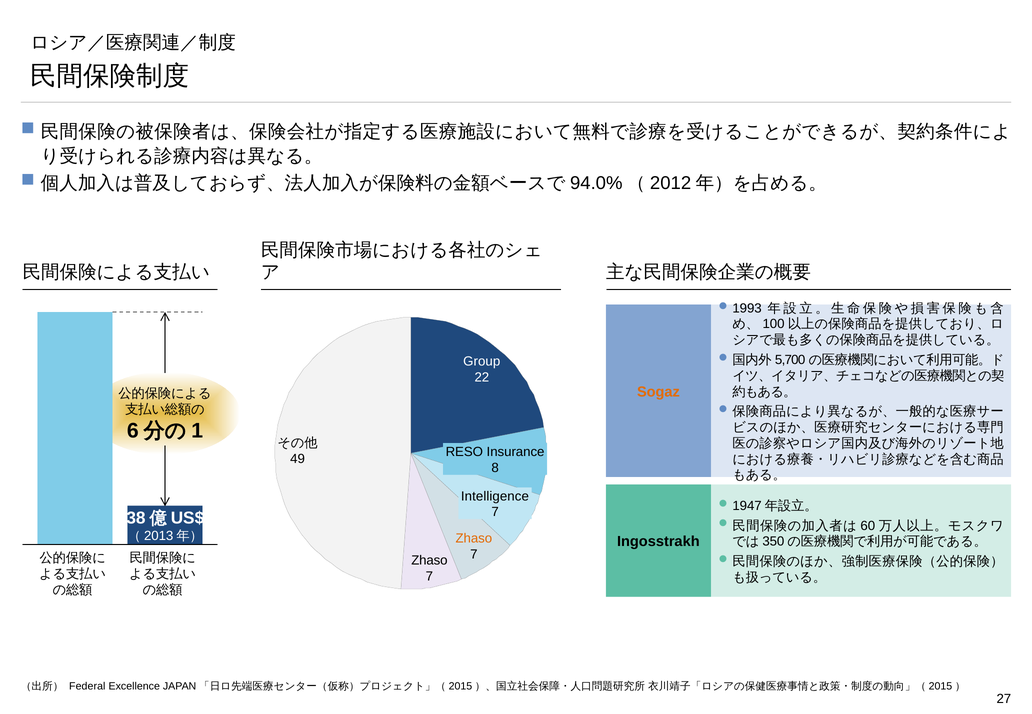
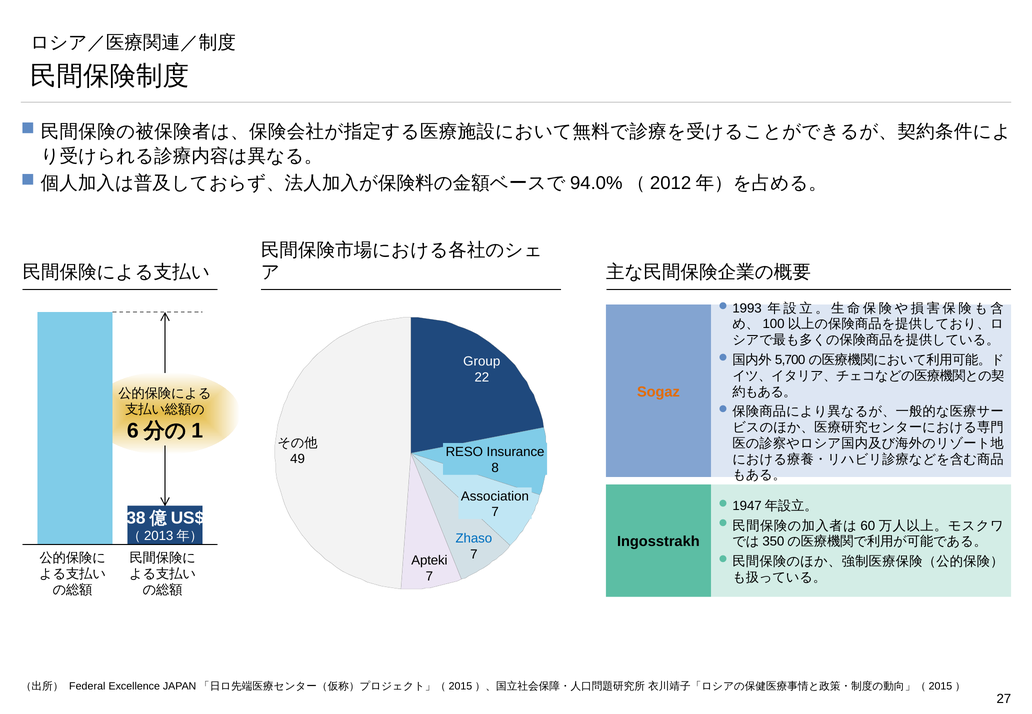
Intelligence: Intelligence -> Association (495, 497)
Zhaso colour: orange -> blue (474, 539)
Zhaso: Zhaso -> Apteki (429, 561)
